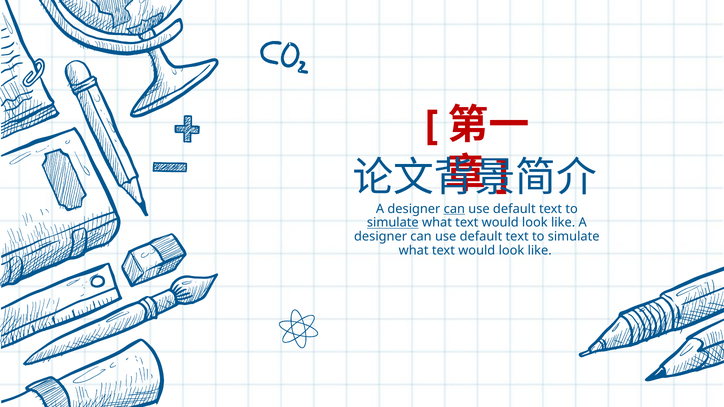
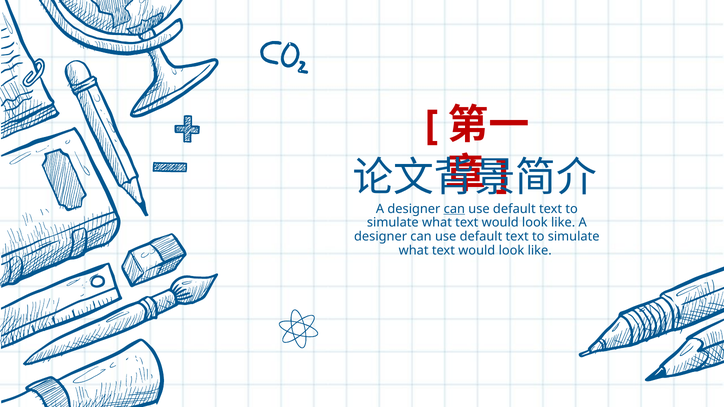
simulate underline: present -> none (393, 223)
